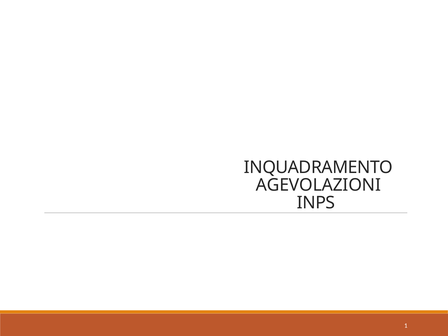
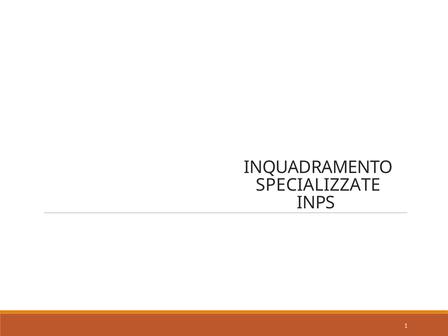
AGEVOLAZIONI: AGEVOLAZIONI -> SPECIALIZZATE (318, 185)
